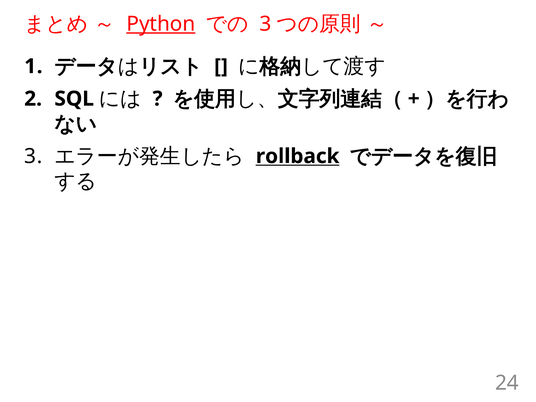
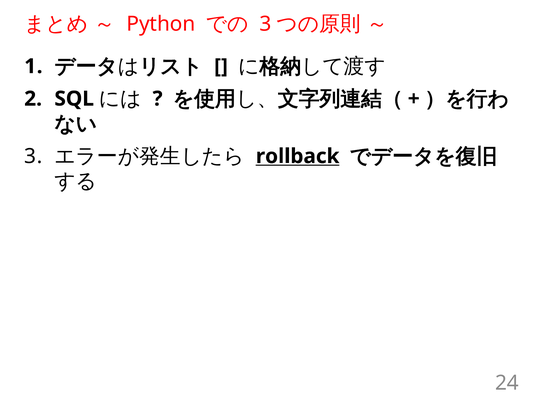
Python underline: present -> none (161, 24)
